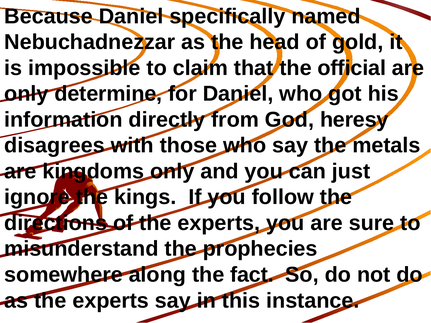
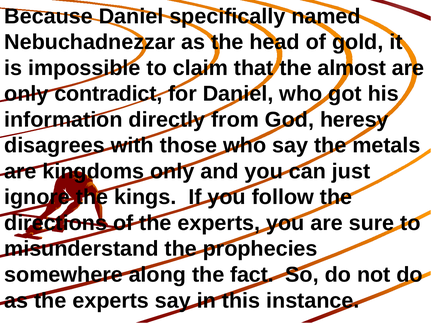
official: official -> almost (352, 68)
determine: determine -> contradict (108, 94)
